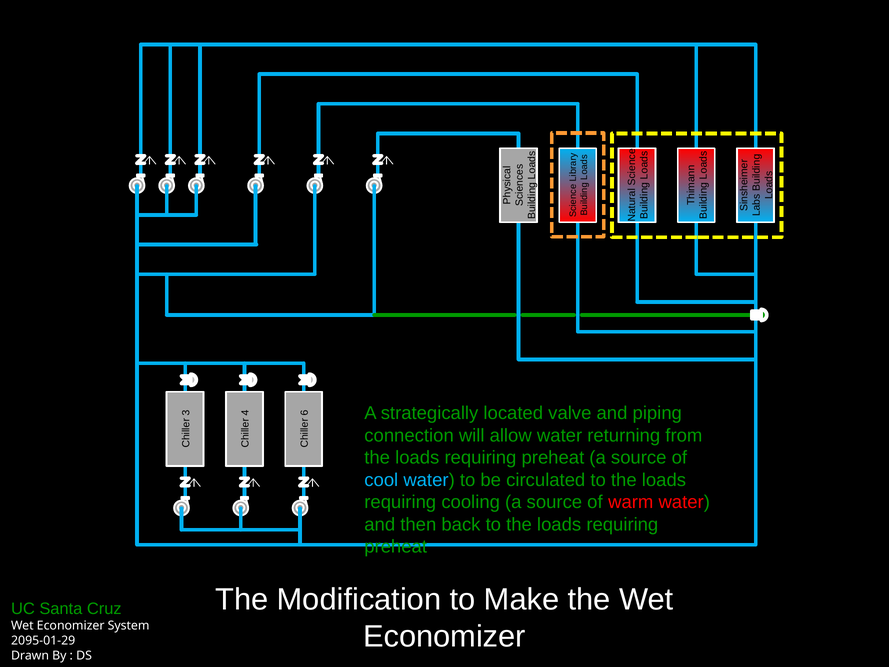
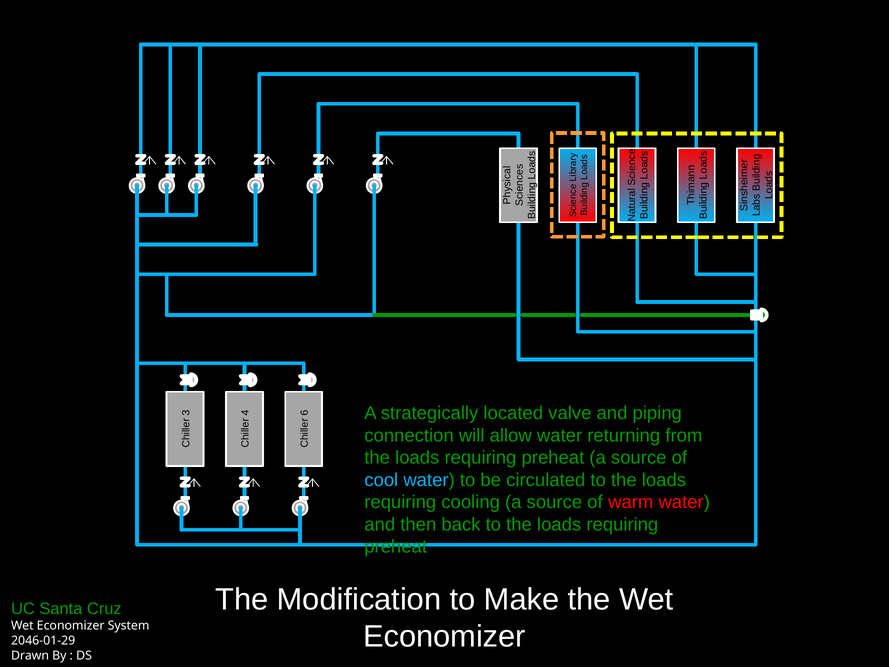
2095-01-29: 2095-01-29 -> 2046-01-29 (43, 640)
